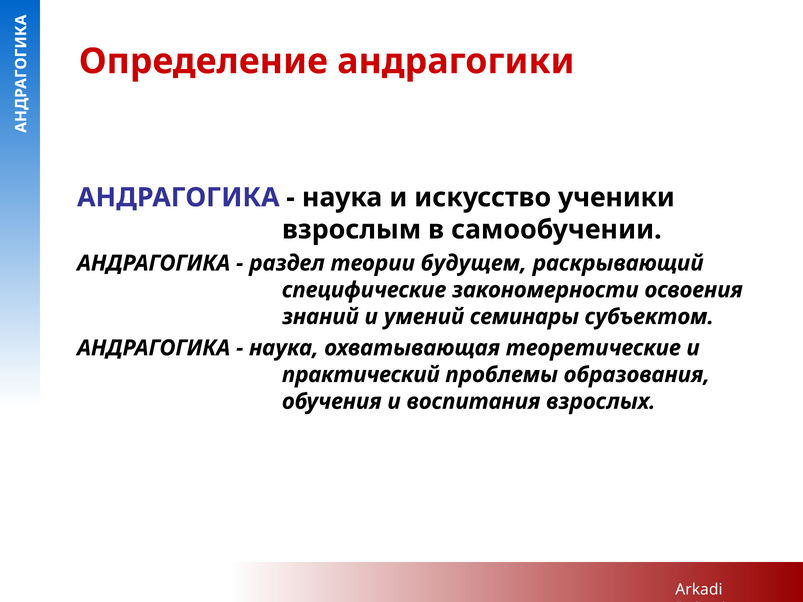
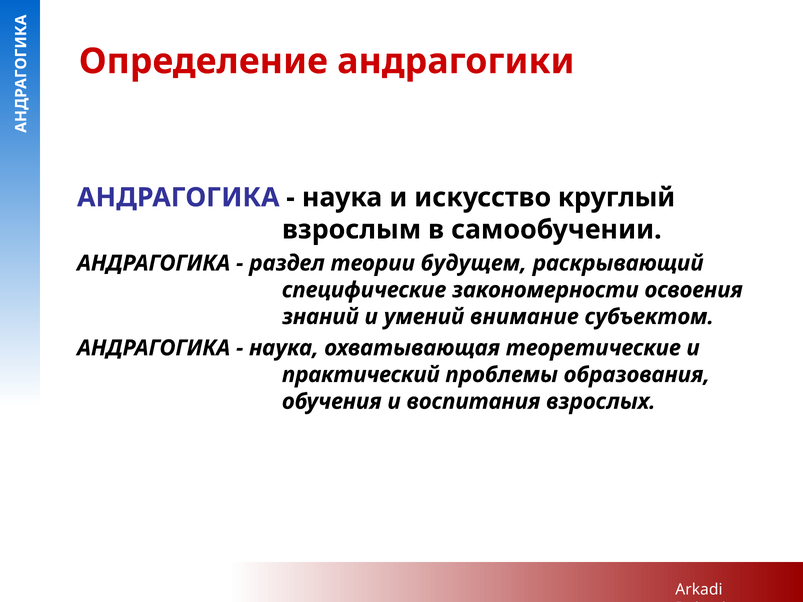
ученики: ученики -> круглый (616, 198)
семинары: семинары -> внимание (524, 317)
